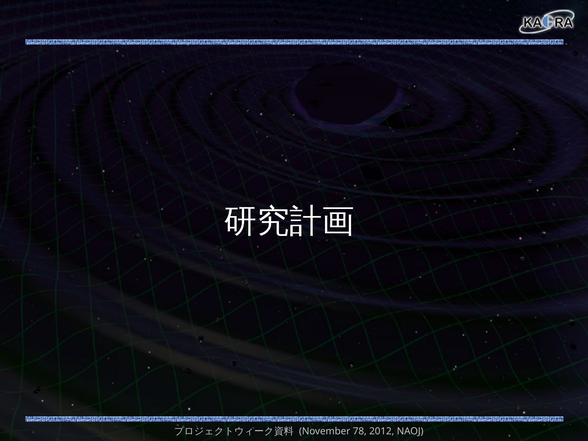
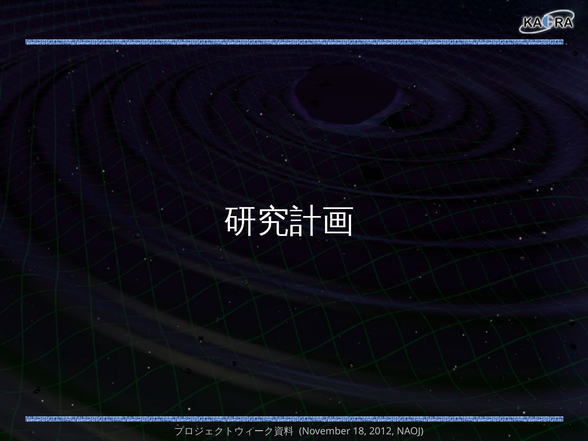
78: 78 -> 18 (360, 431)
